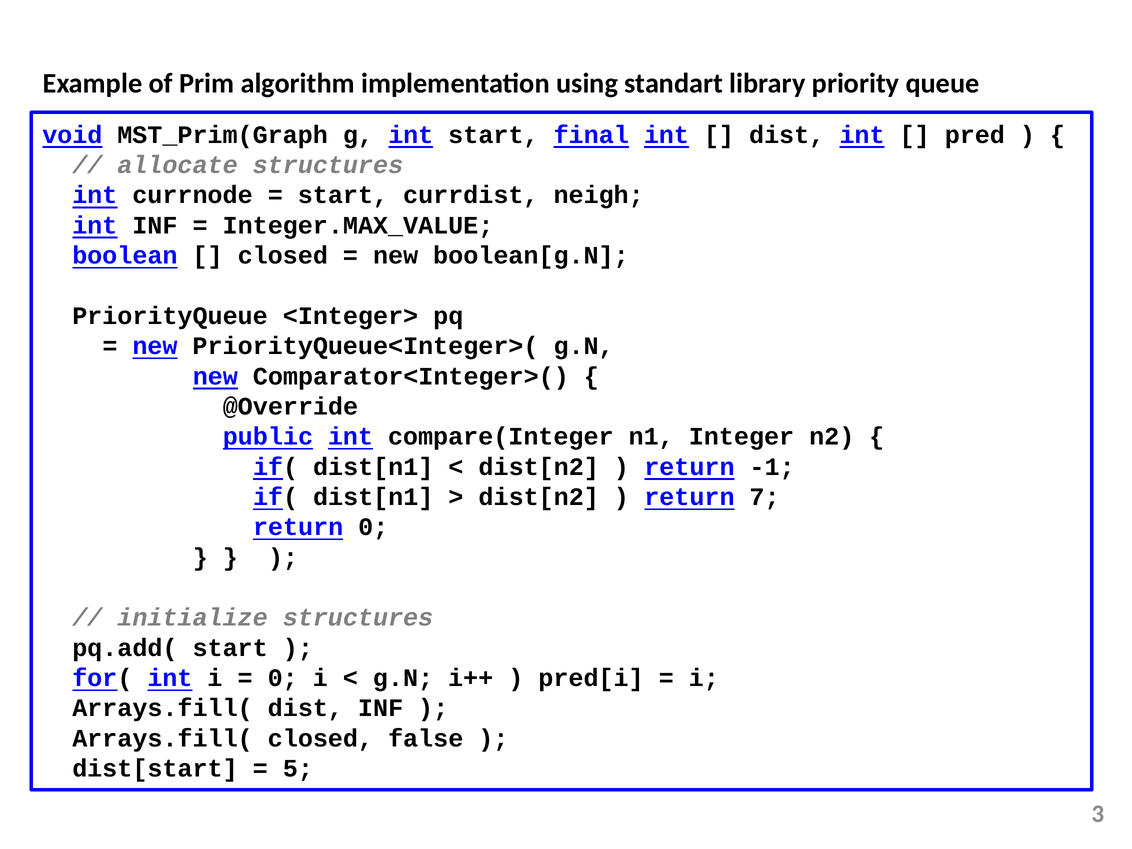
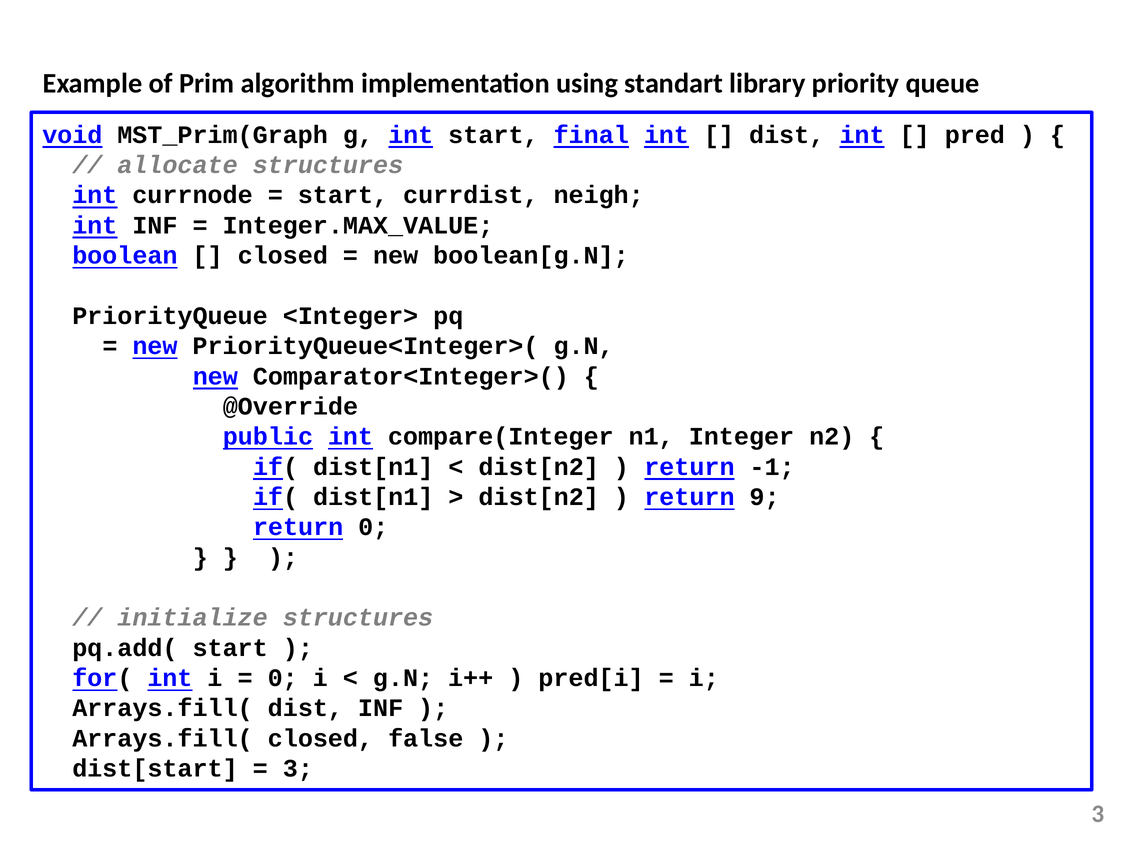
7: 7 -> 9 (765, 497)
5: 5 -> 3 (298, 768)
